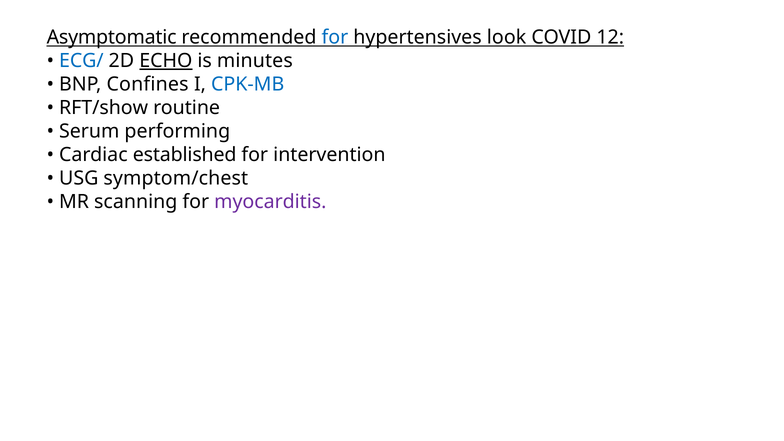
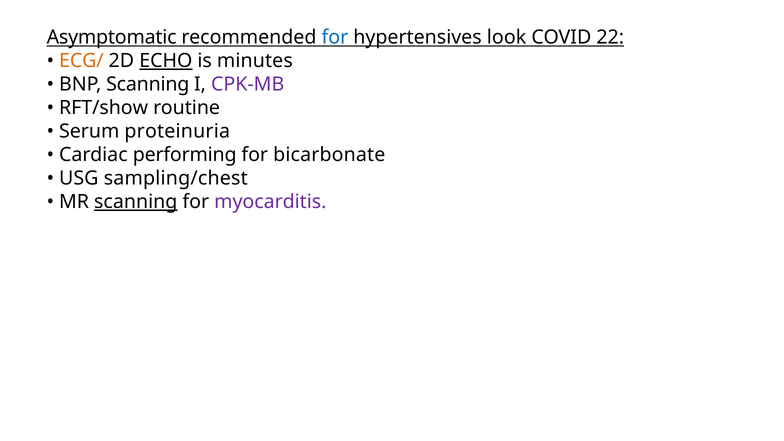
12: 12 -> 22 (610, 37)
ECG/ colour: blue -> orange (81, 61)
BNP Confines: Confines -> Scanning (148, 84)
CPK-MB colour: blue -> purple (248, 84)
performing: performing -> proteinuria (177, 131)
established: established -> performing (185, 155)
intervention: intervention -> bicarbonate (329, 155)
symptom/chest: symptom/chest -> sampling/chest (176, 178)
scanning underline: none -> present (136, 202)
